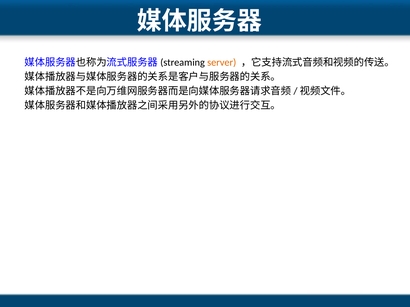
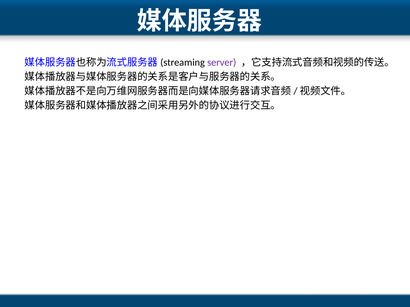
server colour: orange -> purple (222, 63)
